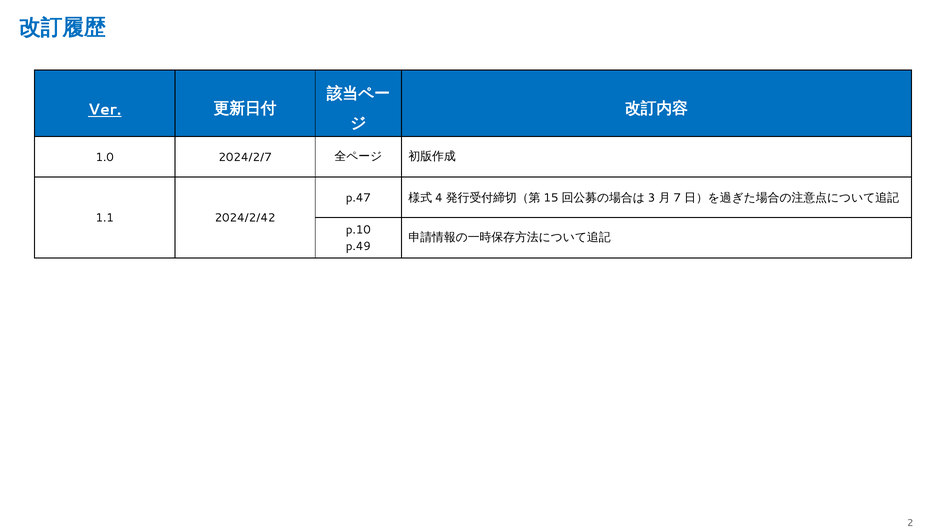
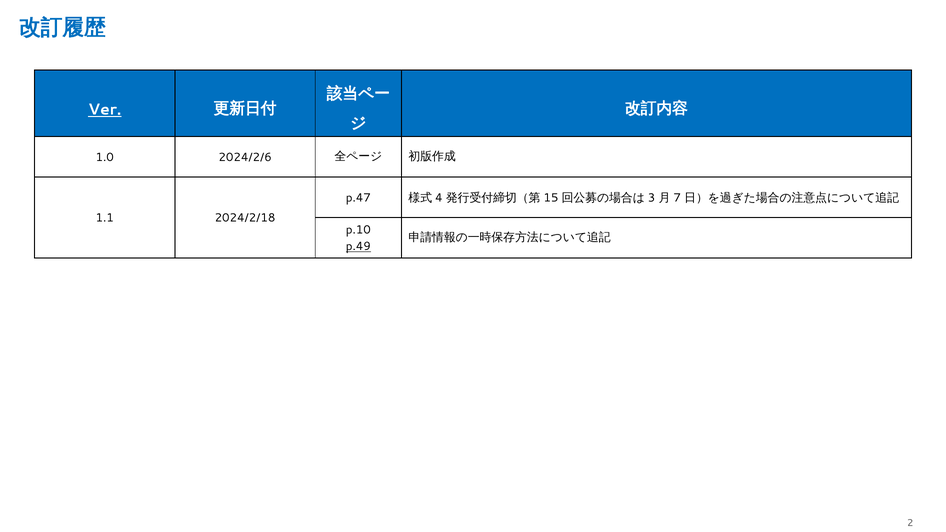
2024/2/7: 2024/2/7 -> 2024/2/6 (245, 157)
2024/2/42: 2024/2/42 -> 2024/2/18 (245, 218)
p.49 underline: none -> present (358, 247)
